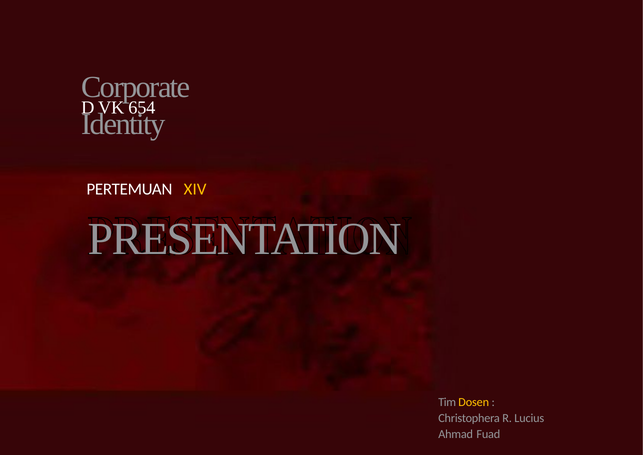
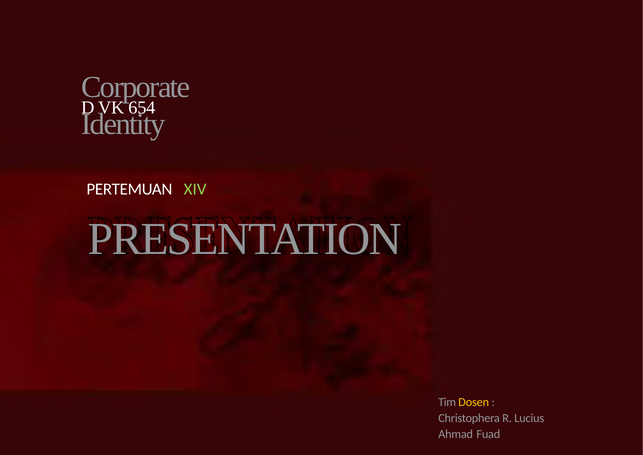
XIV colour: yellow -> light green (195, 189)
